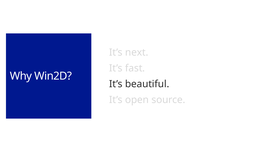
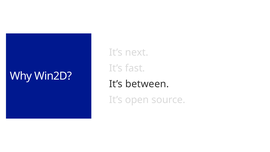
beautiful: beautiful -> between (147, 84)
